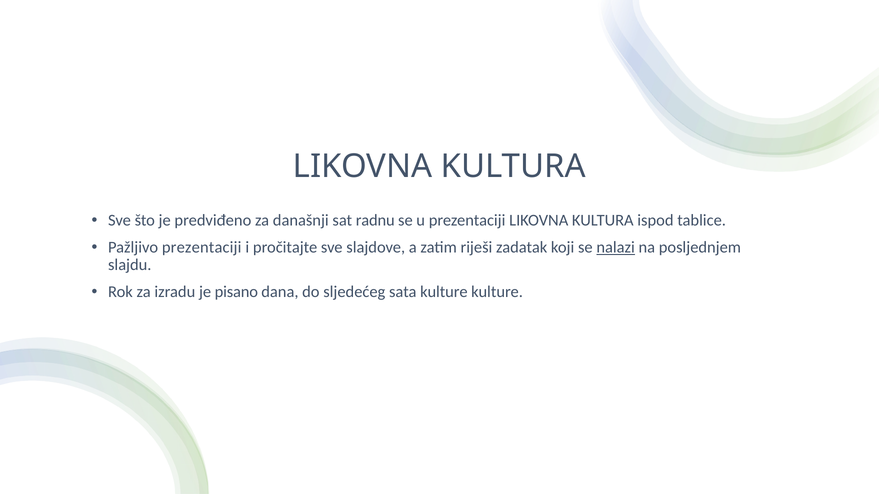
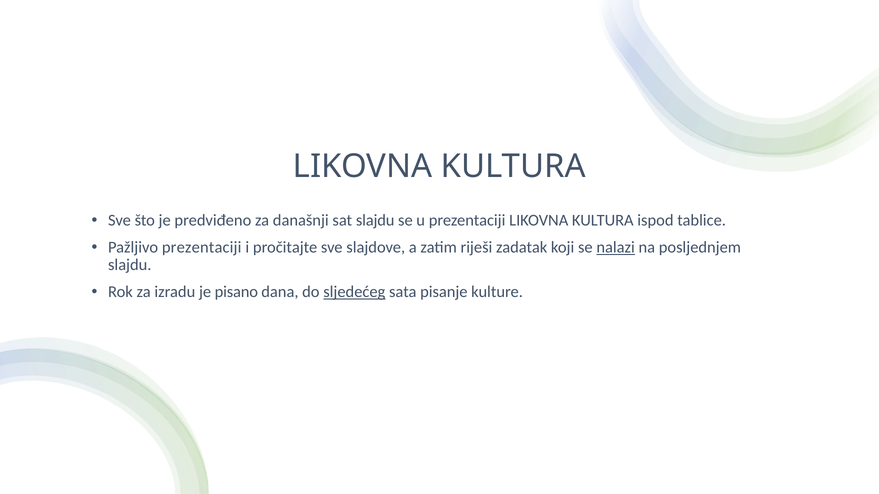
sat radnu: radnu -> slajdu (375, 221)
sljedećeg underline: none -> present (354, 292)
sata kulture: kulture -> pisanje (444, 292)
